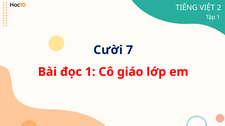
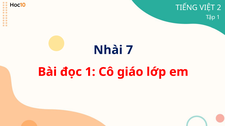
Cười: Cười -> Nhài (108, 50)
